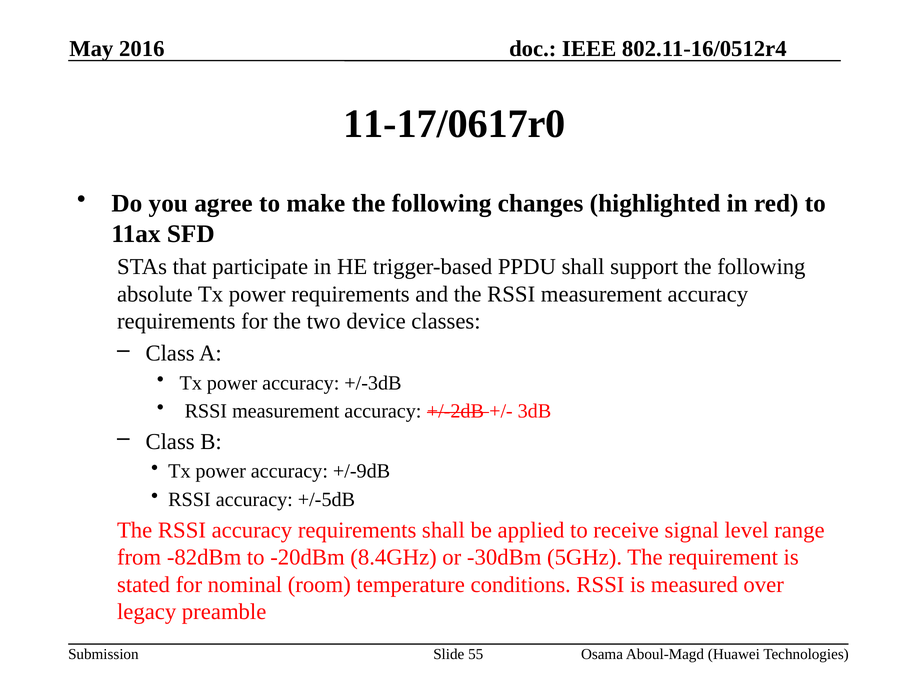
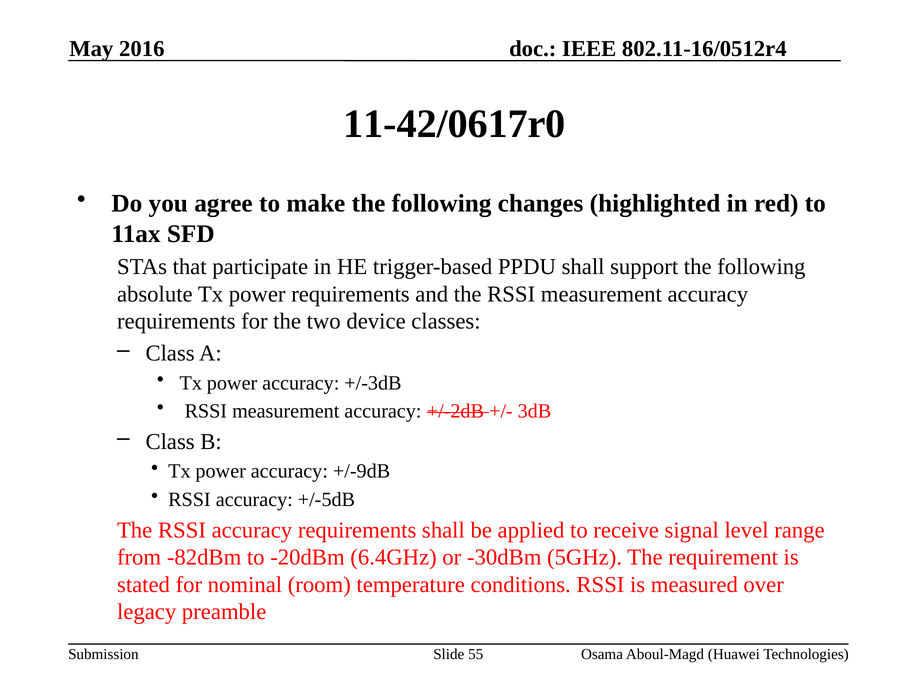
11-17/0617r0: 11-17/0617r0 -> 11-42/0617r0 (454, 124)
8.4GHz: 8.4GHz -> 6.4GHz (394, 557)
